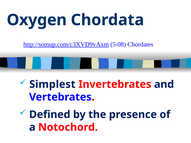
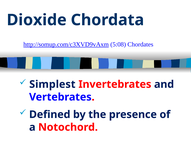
Oxygen: Oxygen -> Dioxide (37, 20)
